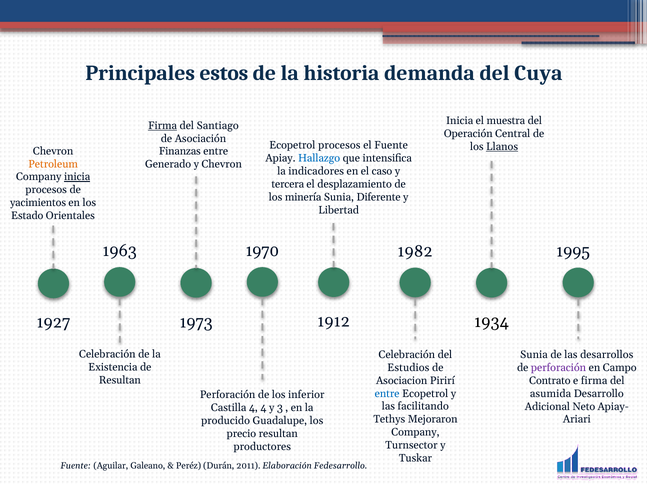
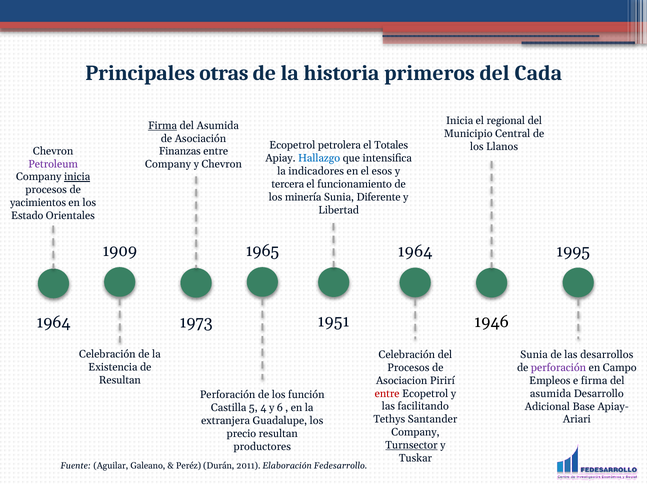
estos: estos -> otras (224, 73)
demanda: demanda -> primeros (429, 73)
Cuya: Cuya -> Cada (538, 73)
muestra: muestra -> regional (506, 121)
Santiago: Santiago -> Asumida (218, 126)
Operación: Operación -> Municipio (468, 134)
Ecopetrol procesos: procesos -> petrolera (339, 146)
el Fuente: Fuente -> Totales (391, 146)
Llanos underline: present -> none (502, 147)
Petroleum colour: orange -> purple (53, 164)
Generado: Generado -> Company (168, 164)
caso: caso -> esos (382, 171)
desplazamiento: desplazamiento -> funcionamiento (355, 184)
1963: 1963 -> 1909 (120, 251)
1970: 1970 -> 1965 (262, 251)
1982: 1982 -> 1964 (415, 252)
1912: 1912 -> 1951 (334, 322)
1934: 1934 -> 1946 (492, 322)
1927: 1927 -> 1964 (53, 322)
Estudios: Estudios -> Procesos (408, 368)
Contrato: Contrato -> Empleos (550, 381)
entre colour: blue -> red (387, 394)
inferior: inferior -> función (306, 395)
Neto: Neto -> Base (584, 407)
Castilla 4: 4 -> 5 (253, 408)
3: 3 -> 6 (280, 408)
Mejoraron: Mejoraron -> Santander (433, 420)
producido: producido -> extranjera (226, 421)
Turnsector underline: none -> present (411, 445)
